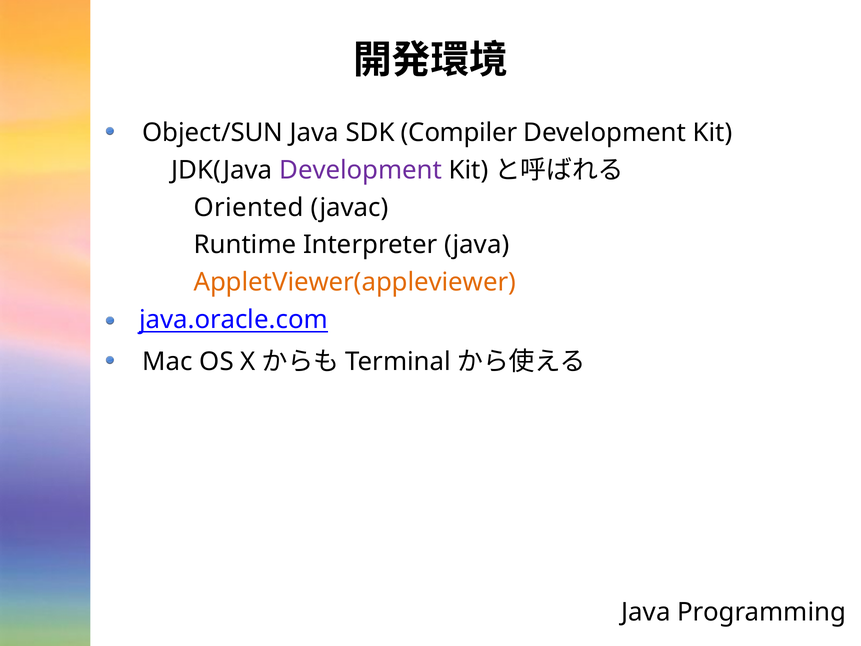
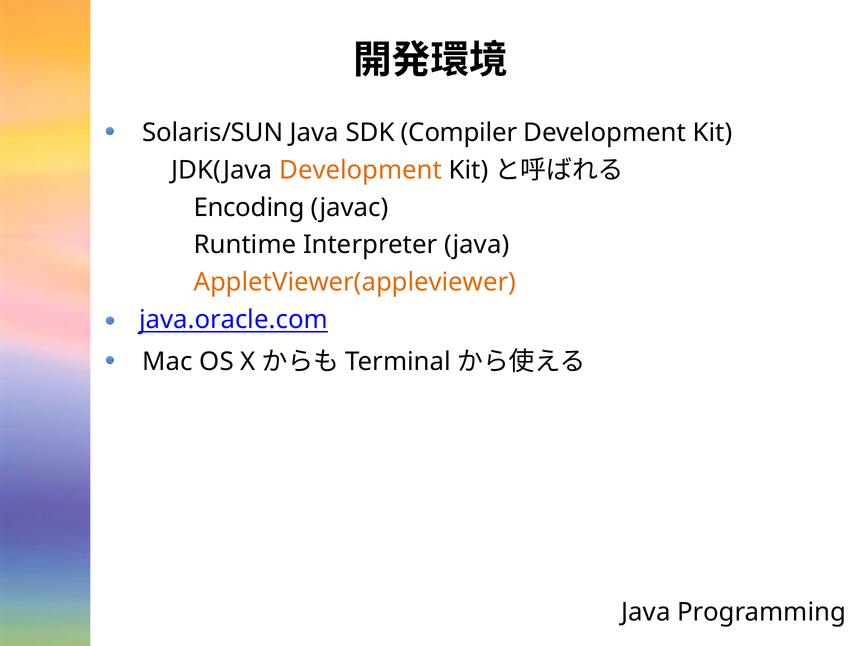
Object/SUN: Object/SUN -> Solaris/SUN (213, 132)
Development colour: purple -> orange (361, 170)
Oriented: Oriented -> Encoding (249, 207)
